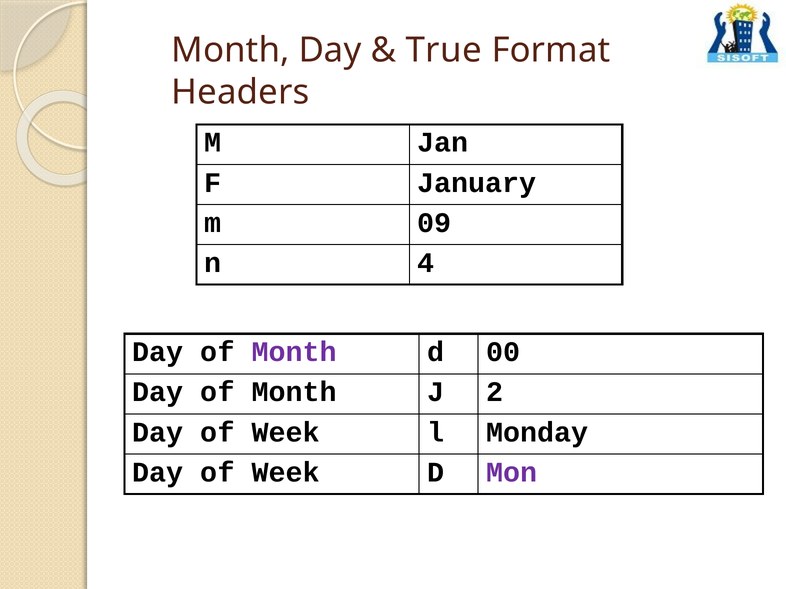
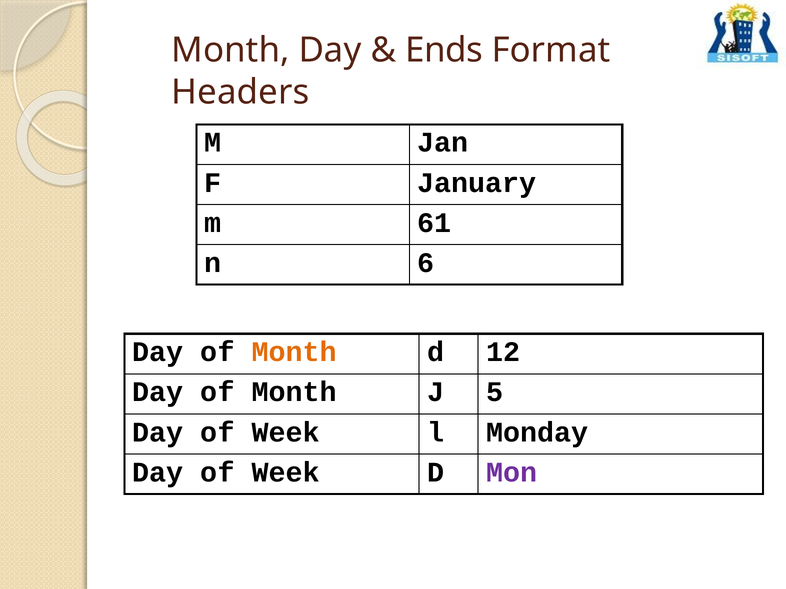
True: True -> Ends (444, 50)
09: 09 -> 61 (434, 223)
4: 4 -> 6 (426, 263)
Month colour: purple -> orange (294, 352)
00: 00 -> 12 (503, 352)
2: 2 -> 5 (495, 392)
